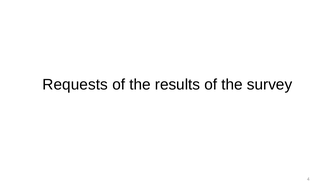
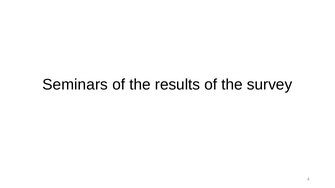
Requests: Requests -> Seminars (75, 85)
